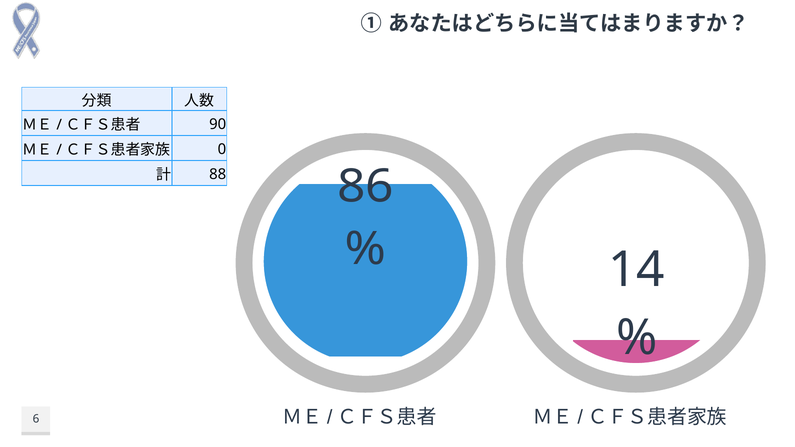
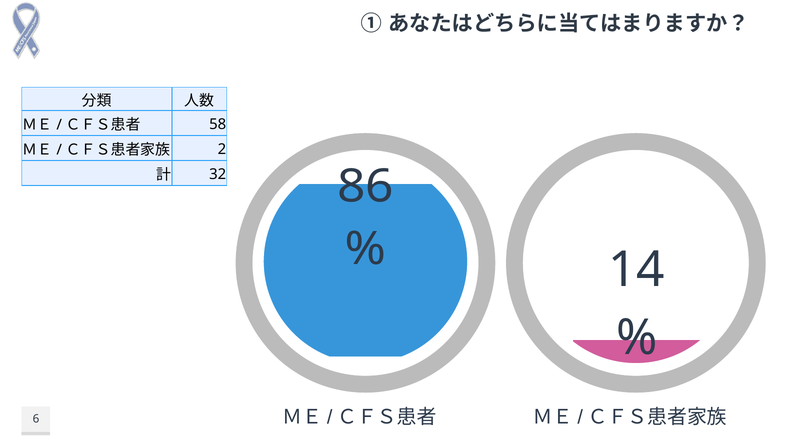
90: 90 -> 58 (218, 124)
0: 0 -> 2 (222, 149)
88: 88 -> 32 (218, 174)
